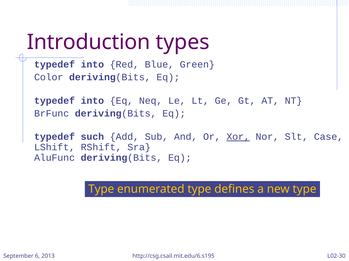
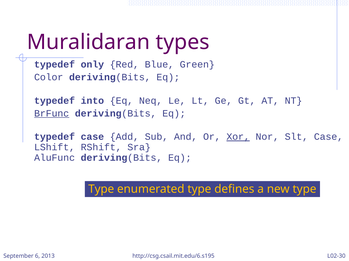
Introduction: Introduction -> Muralidaran (88, 42)
into: into -> only (92, 65)
BrFunc underline: none -> present (52, 114)
typedef such: such -> case (92, 137)
